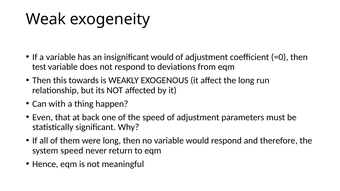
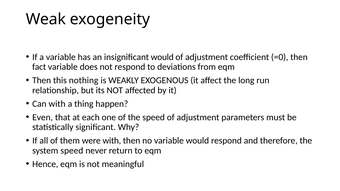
test: test -> fact (39, 67)
towards: towards -> nothing (84, 81)
back: back -> each (91, 117)
were long: long -> with (112, 141)
